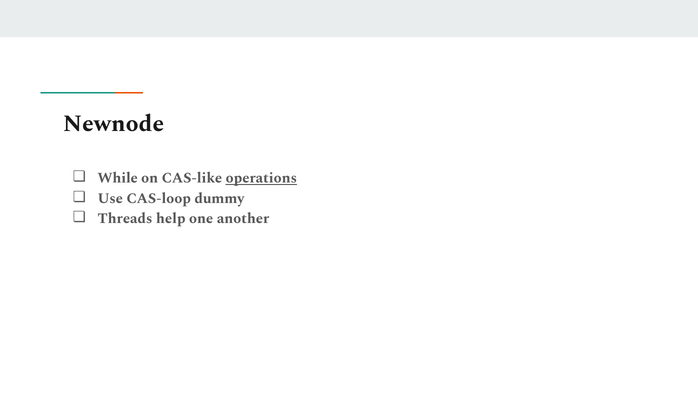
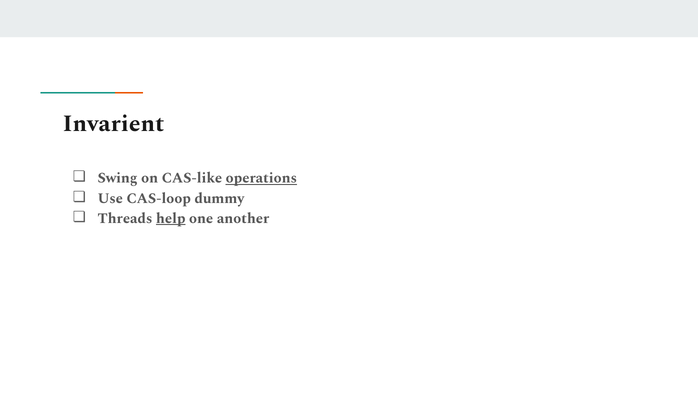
Newnode: Newnode -> Invarient (114, 123)
While: While -> Swing (118, 178)
help underline: none -> present (171, 218)
